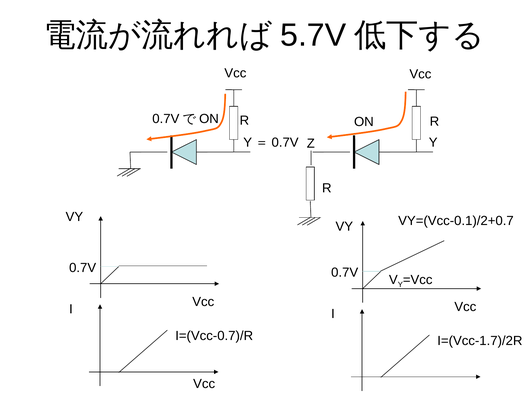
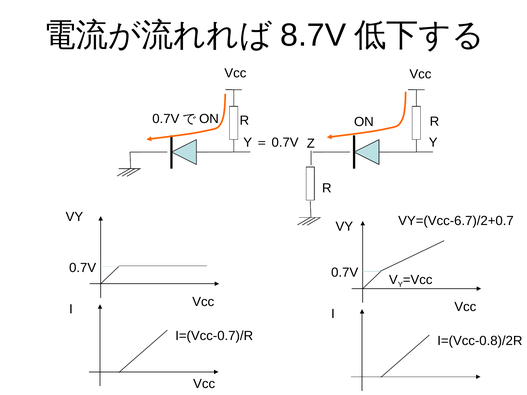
5.7V: 5.7V -> 8.7V (313, 35)
VY=(Vcc-0.1)/2+0.7: VY=(Vcc-0.1)/2+0.7 -> VY=(Vcc-6.7)/2+0.7 (456, 221)
I=(Vcc-1.7)/2R: I=(Vcc-1.7)/2R -> I=(Vcc-0.8)/2R (480, 341)
